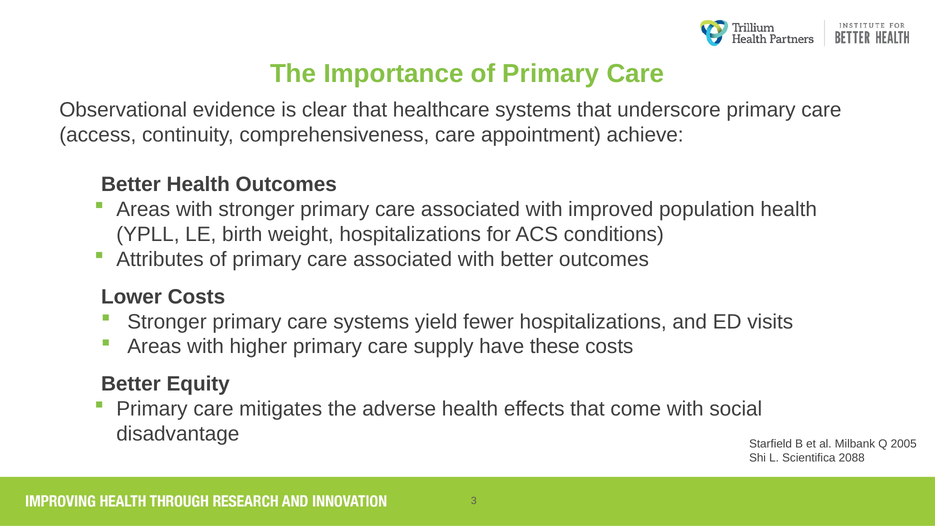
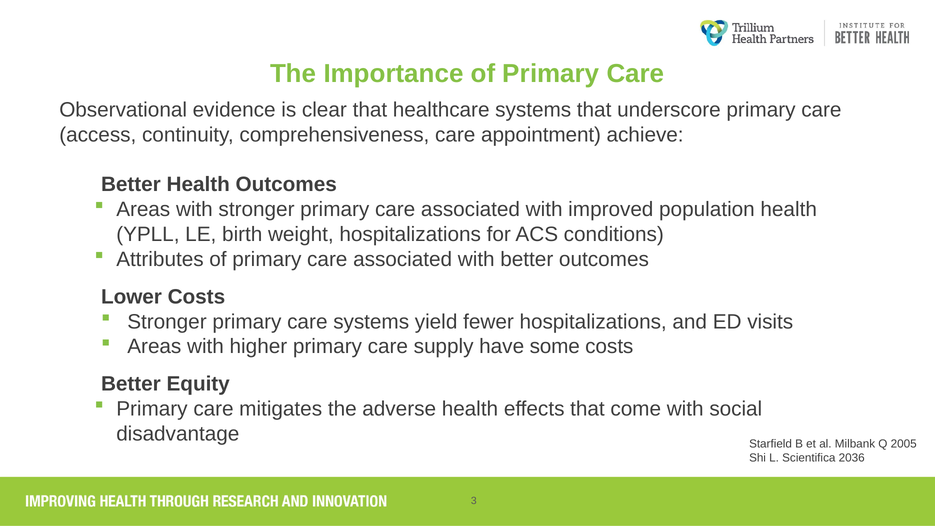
these: these -> some (555, 347)
2088: 2088 -> 2036 (852, 458)
